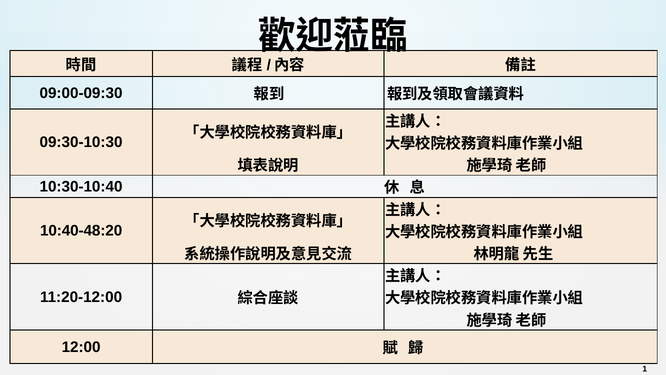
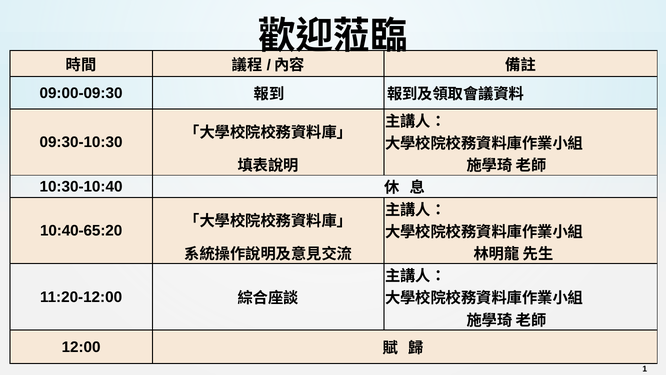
10:40-48:20: 10:40-48:20 -> 10:40-65:20 (81, 231)
